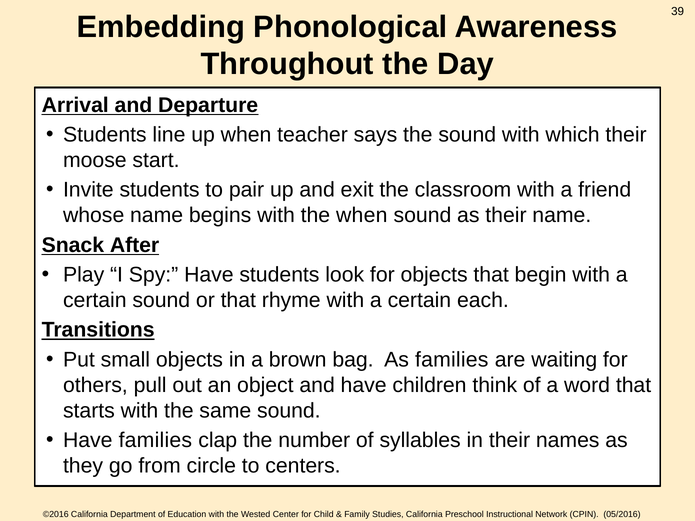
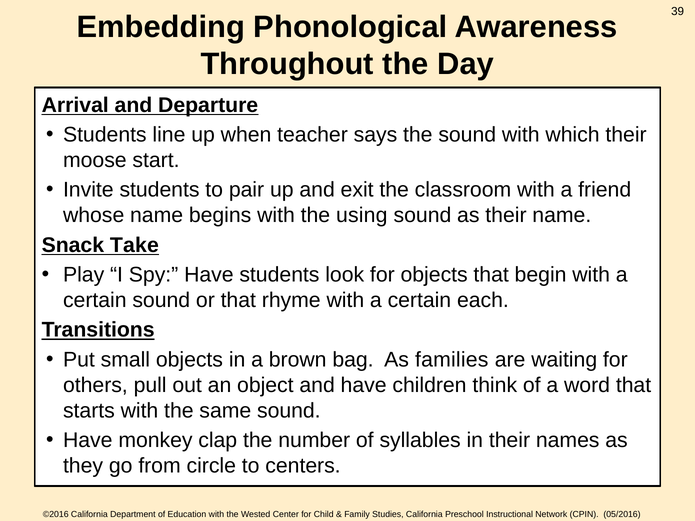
the when: when -> using (362, 216)
After: After -> Take (134, 245)
Have families: families -> monkey (155, 441)
